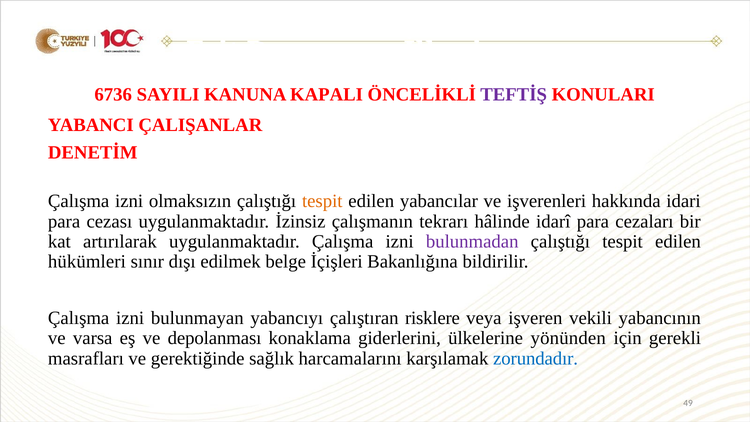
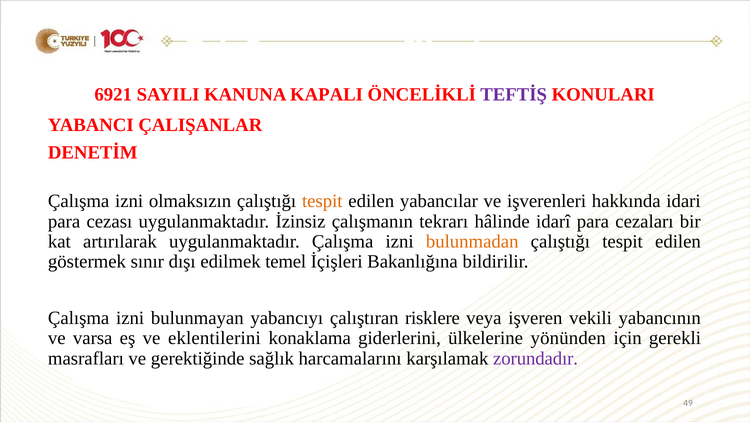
6736: 6736 -> 6921 (113, 95)
bulunmadan colour: purple -> orange (472, 241)
hükümleri: hükümleri -> göstermek (87, 262)
belge: belge -> temel (286, 262)
depolanması: depolanması -> eklentilerini (214, 338)
zorundadır colour: blue -> purple (536, 358)
